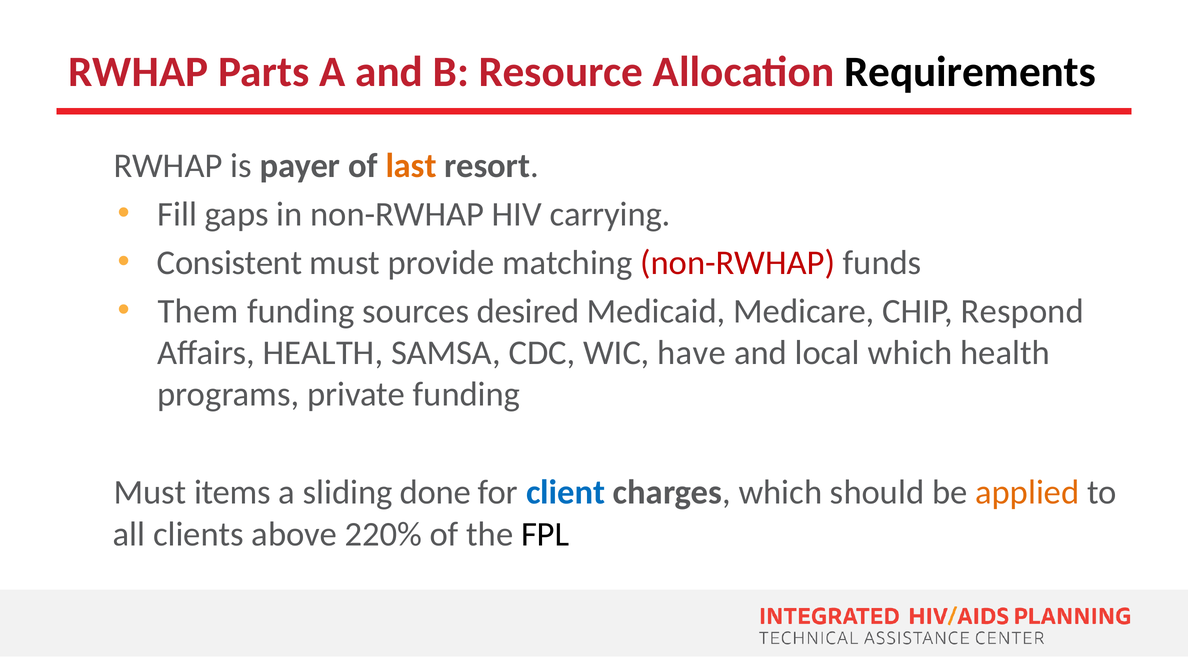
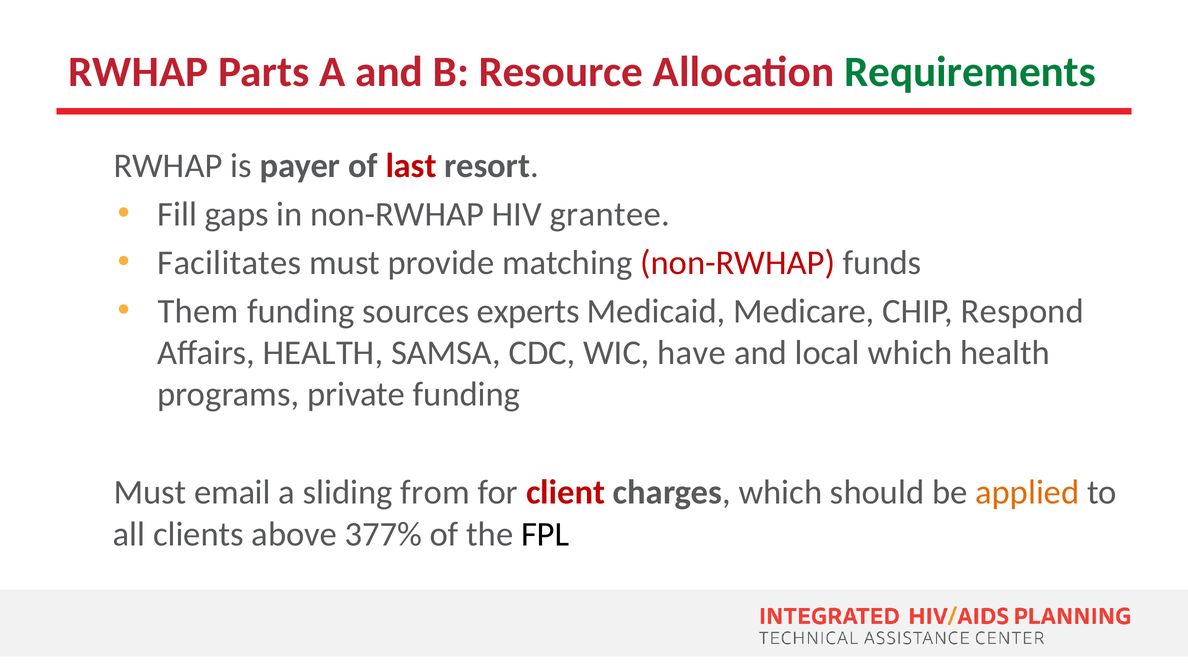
Requirements colour: black -> green (970, 72)
last colour: orange -> red (411, 166)
carrying: carrying -> grantee (610, 214)
Consistent: Consistent -> Facilitates (229, 263)
desired: desired -> experts (528, 311)
items: items -> email (232, 493)
done: done -> from (435, 493)
client colour: blue -> red (566, 493)
220%: 220% -> 377% (383, 534)
